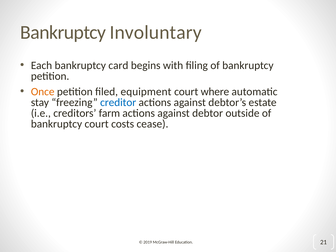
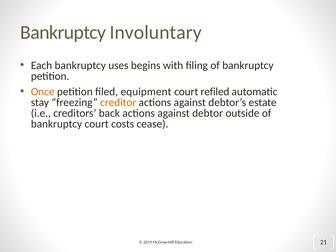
card: card -> uses (118, 65)
where: where -> refiled (215, 92)
creditor colour: blue -> orange (118, 102)
farm: farm -> back (109, 113)
